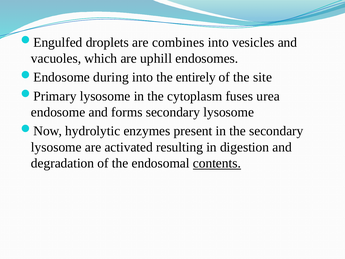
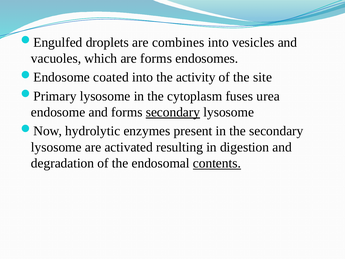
are uphill: uphill -> forms (156, 58)
during: during -> coated (111, 77)
entirely: entirely -> activity (196, 77)
secondary underline: none -> present (173, 112)
